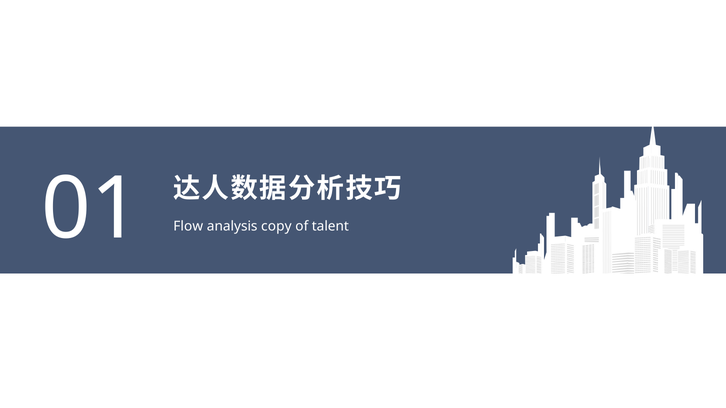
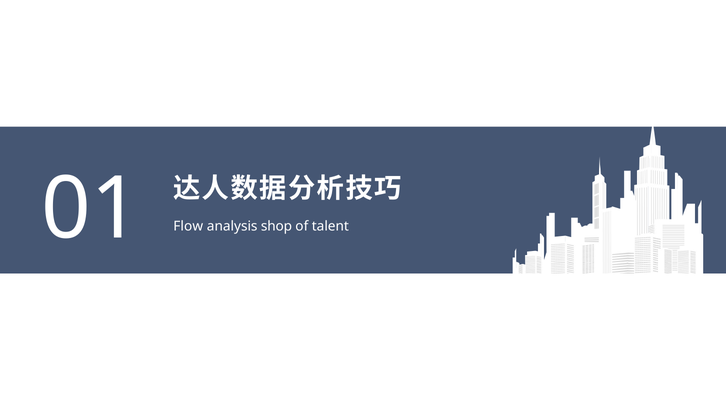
copy: copy -> shop (277, 226)
